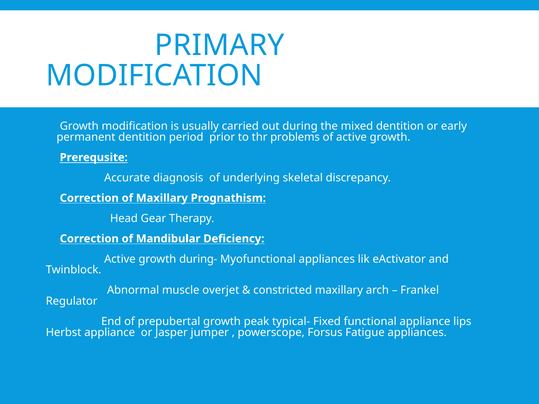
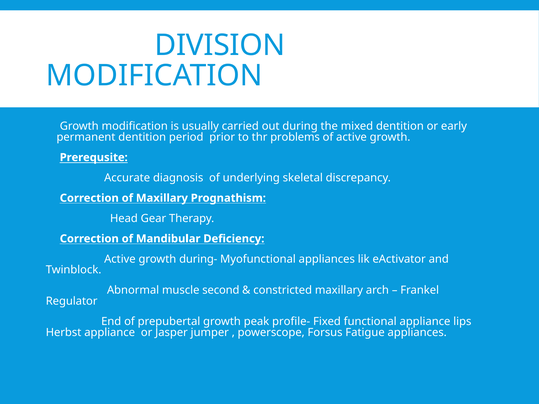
PRIMARY: PRIMARY -> DIVISION (220, 45)
overjet: overjet -> second (221, 290)
typical-: typical- -> profile- (291, 322)
